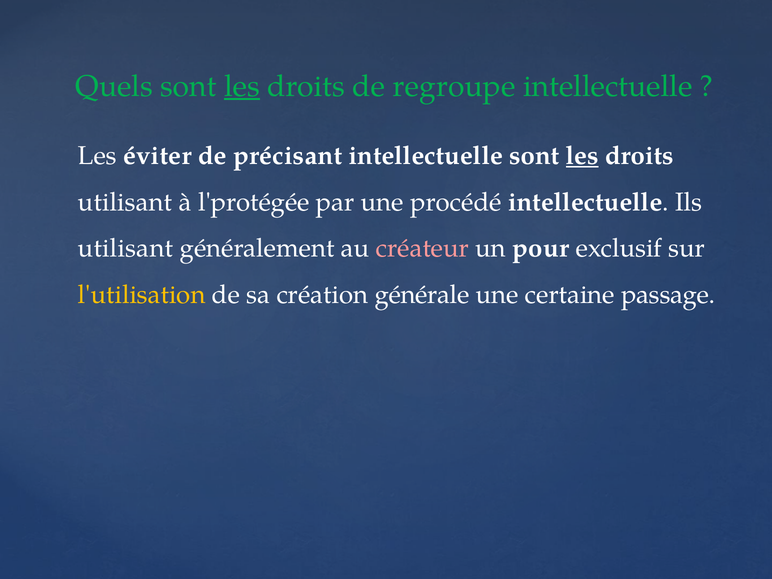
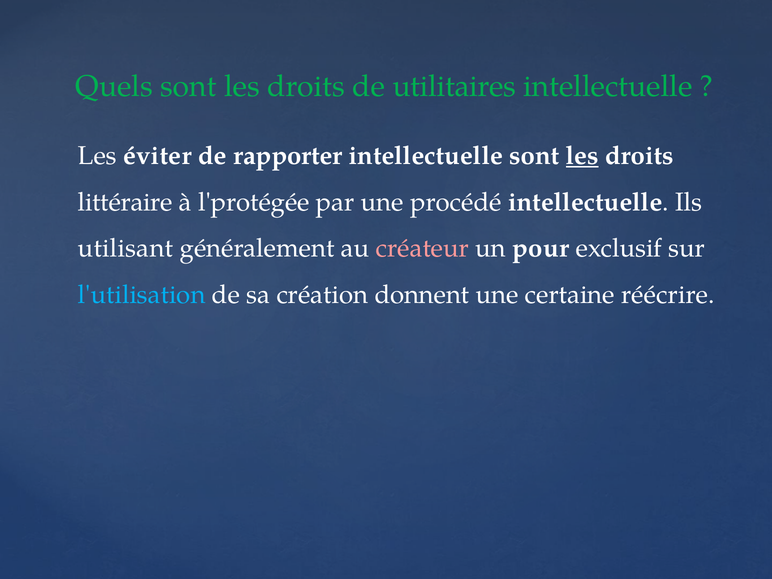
les underline: present -> none (242, 86)
regroupe: regroupe -> utilitaires (454, 86)
précisant: précisant -> rapporter (288, 156)
utilisant: utilisant -> littéraire (125, 202)
l'utilisation colour: yellow -> light blue (142, 295)
générale: générale -> donnent (422, 295)
passage: passage -> réécrire (668, 295)
